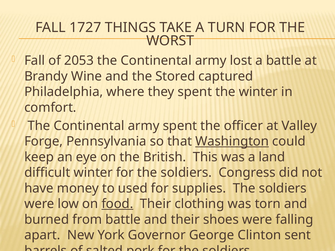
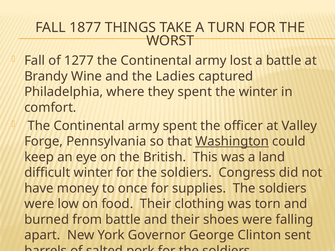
1727: 1727 -> 1877 (85, 27)
2053: 2053 -> 1277 (79, 61)
Stored: Stored -> Ladies (175, 76)
used: used -> once (133, 188)
food underline: present -> none (117, 204)
